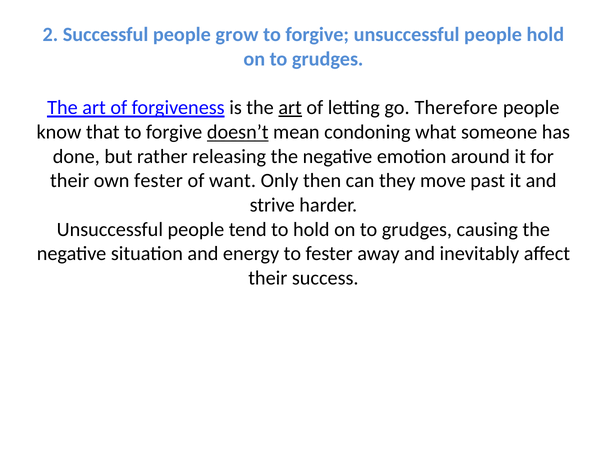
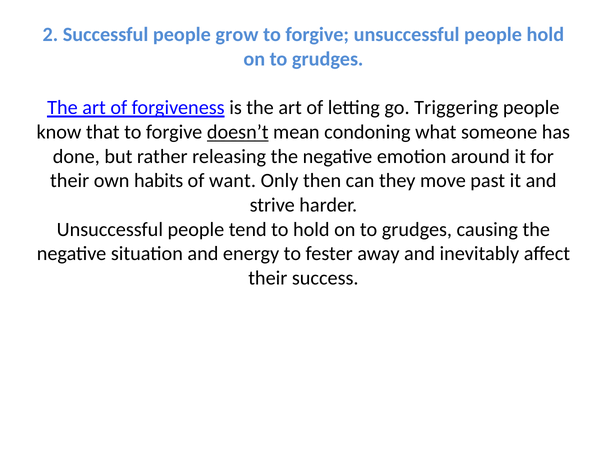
art underline: present -> none (290, 108)
Therefore: Therefore -> Triggering (456, 108)
own fester: fester -> habits (159, 181)
